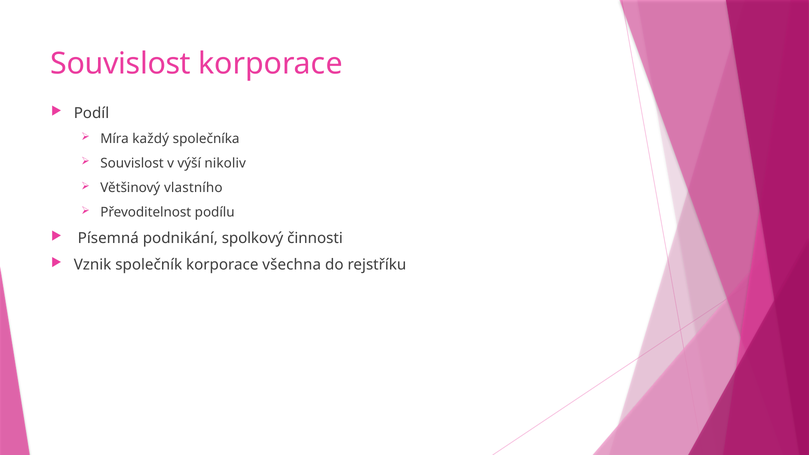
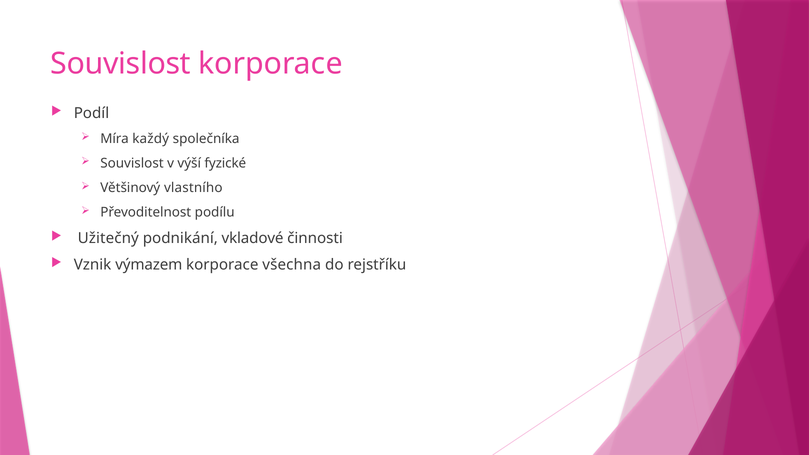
nikoliv: nikoliv -> fyzické (225, 163)
Písemná: Písemná -> Užitečný (108, 238)
spolkový: spolkový -> vkladové (253, 238)
společník: společník -> výmazem (149, 265)
